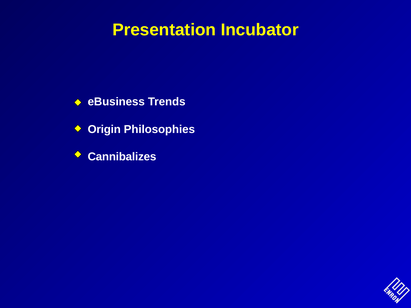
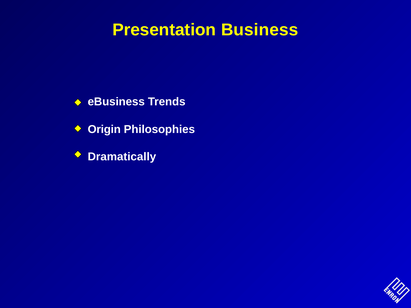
Incubator: Incubator -> Business (260, 30)
Cannibalizes: Cannibalizes -> Dramatically (122, 157)
